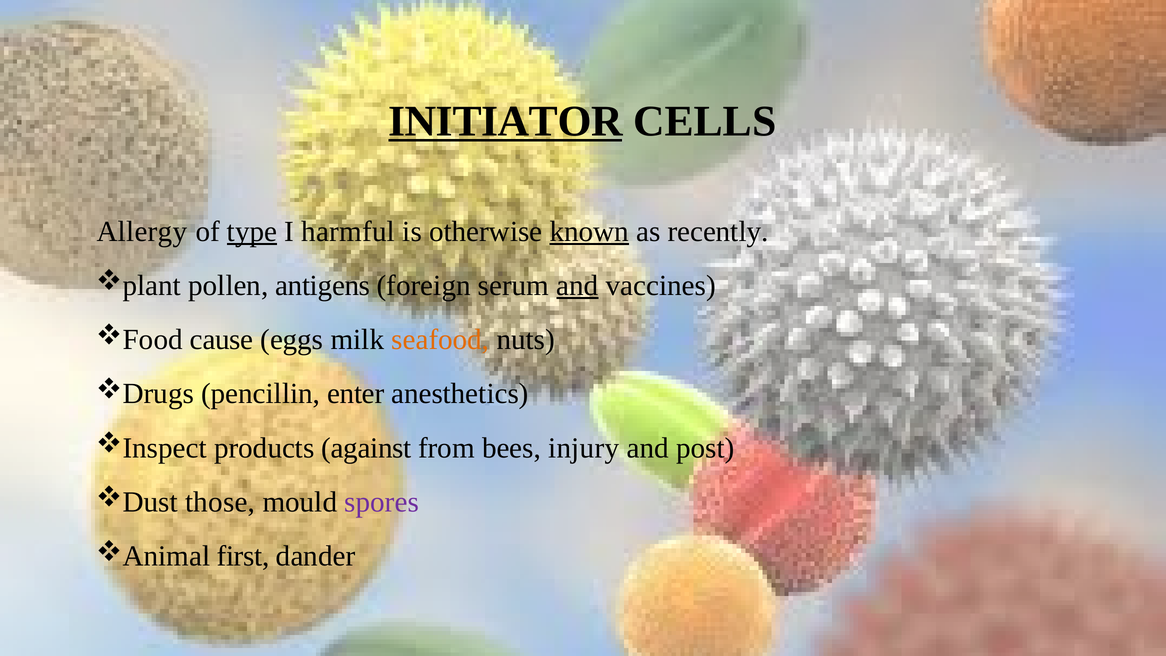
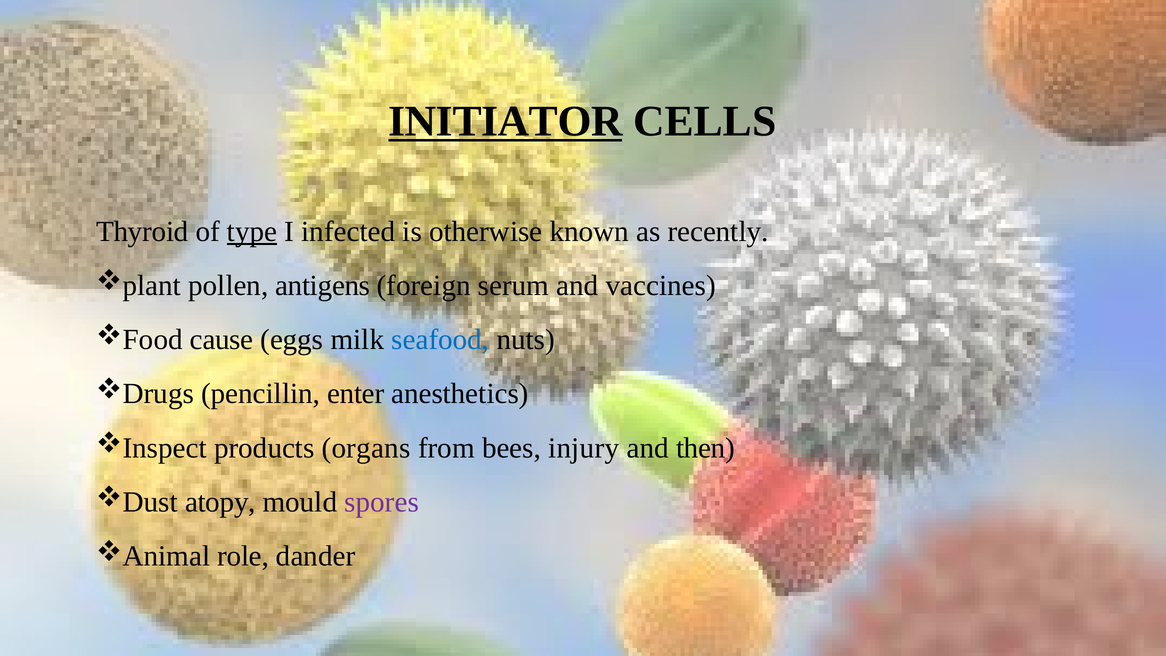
Allergy: Allergy -> Thyroid (142, 231)
harmful: harmful -> infected (348, 231)
known underline: present -> none (589, 231)
and underline: present -> none (577, 285)
seafood colour: orange -> blue (440, 340)
against: against -> organs (366, 448)
post: post -> then (705, 448)
those: those -> atopy (220, 502)
first: first -> role (243, 556)
